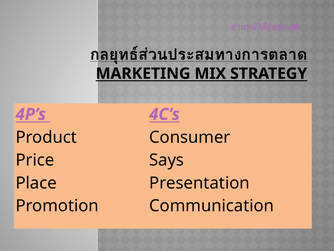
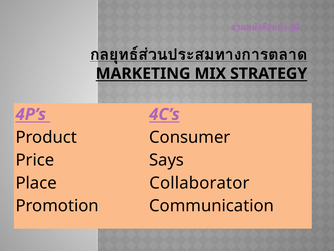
Presentation: Presentation -> Collaborator (199, 183)
